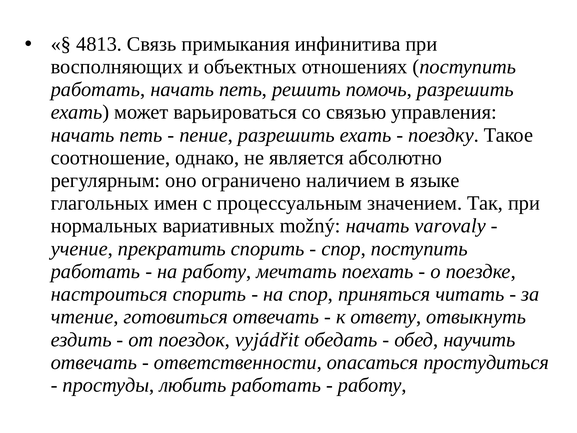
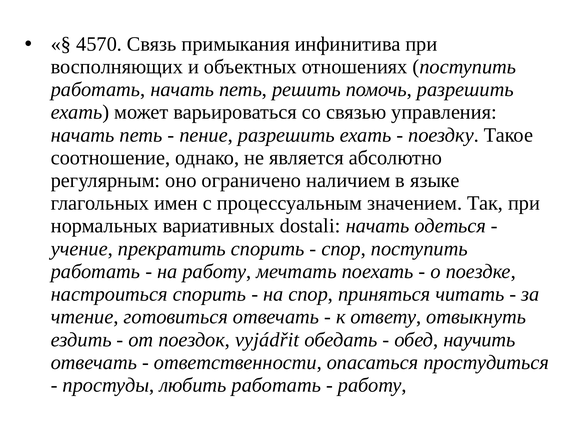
4813: 4813 -> 4570 (99, 44)
možný: možný -> dostali (310, 226)
varovaly: varovaly -> одеться (450, 226)
